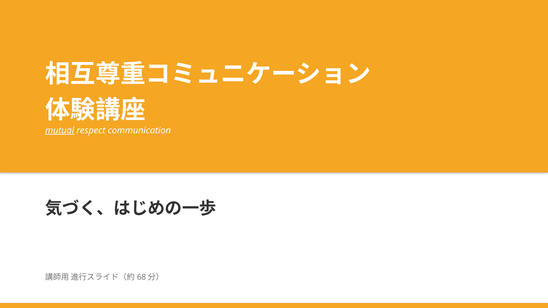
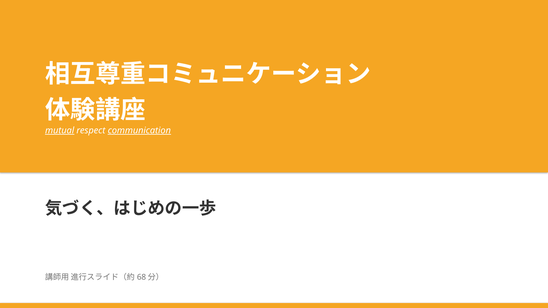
communication underline: none -> present (139, 131)
